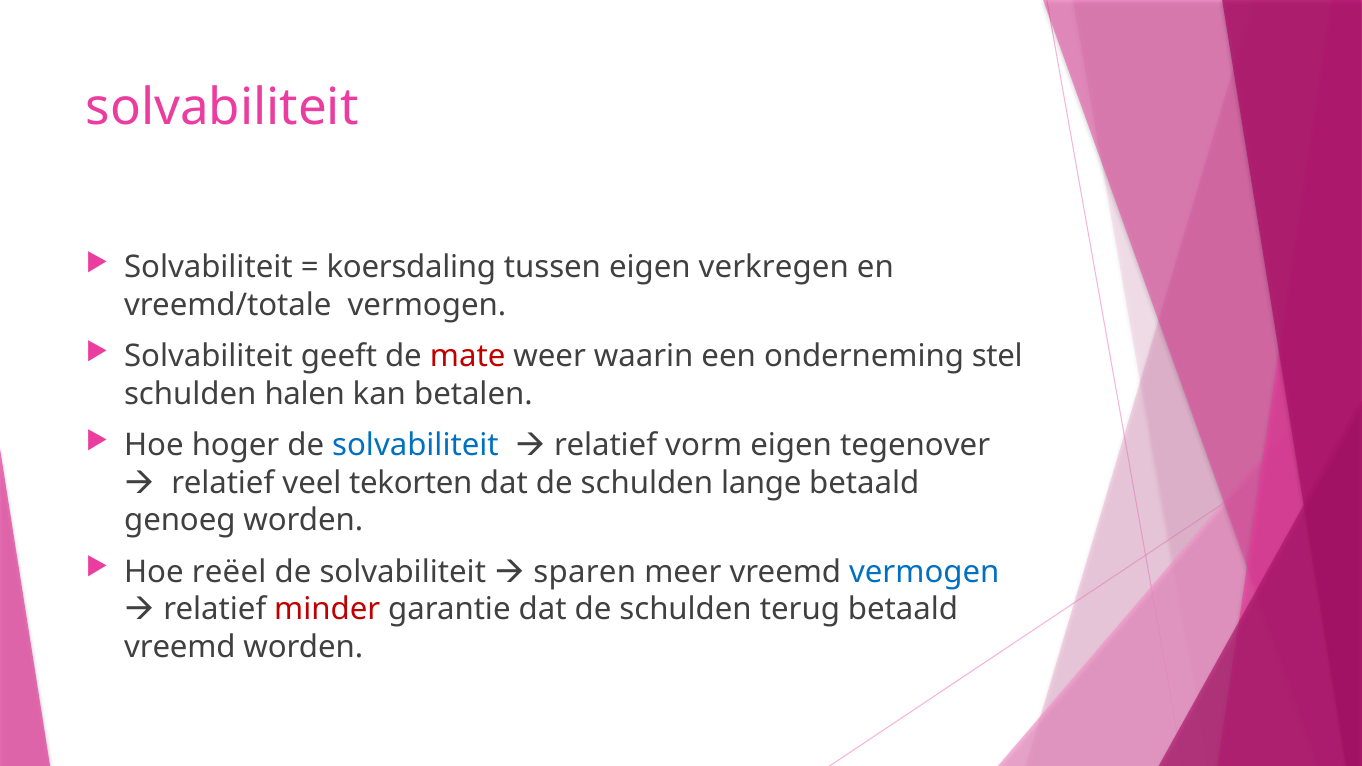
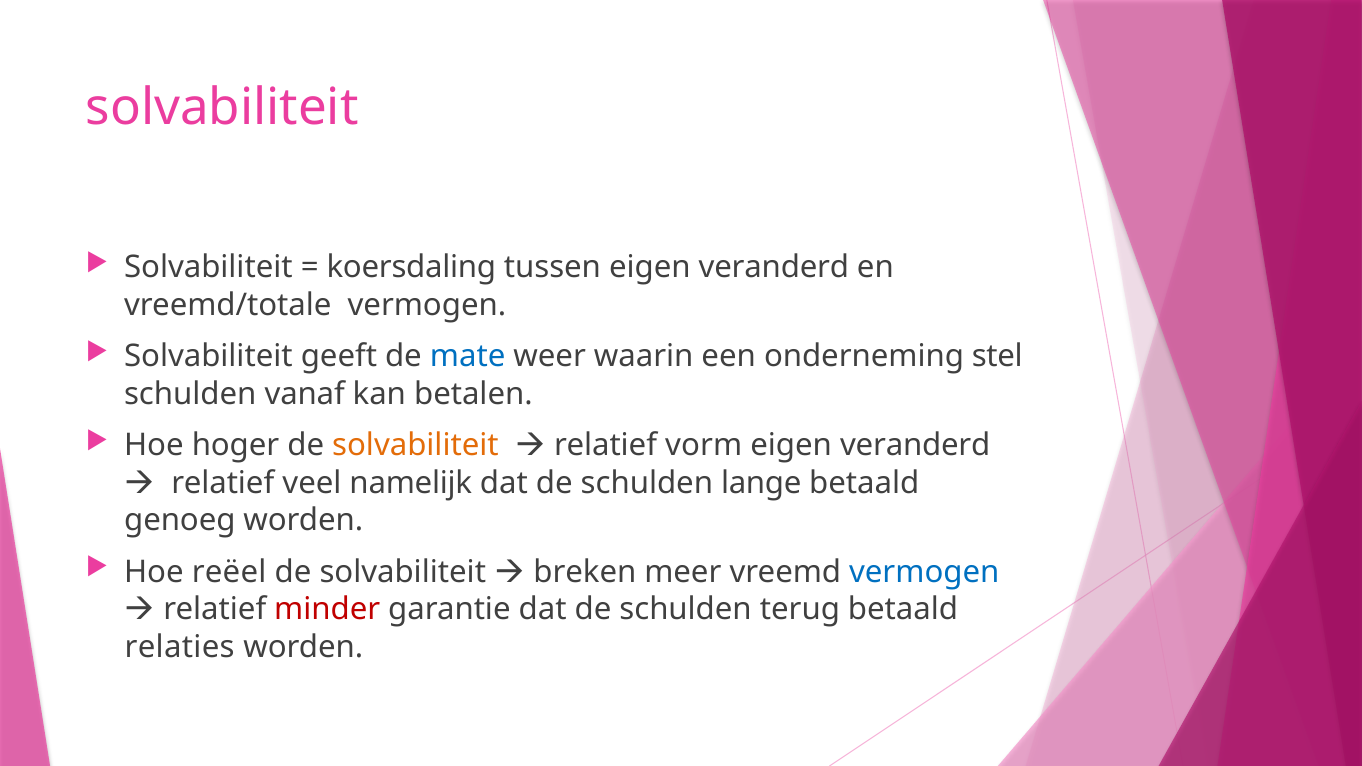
tussen eigen verkregen: verkregen -> veranderd (774, 267)
mate colour: red -> blue (468, 356)
halen: halen -> vanaf (305, 394)
solvabiliteit colour: blue -> orange (415, 446)
tegenover: tegenover -> veranderd (915, 446)
tekorten: tekorten -> namelijk (411, 483)
sparen: sparen -> breken (585, 572)
vreemd: vreemd -> relaties (180, 647)
